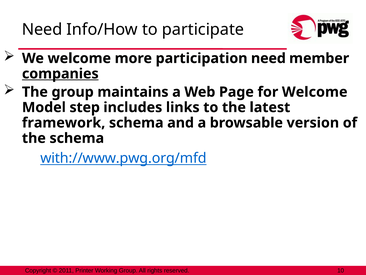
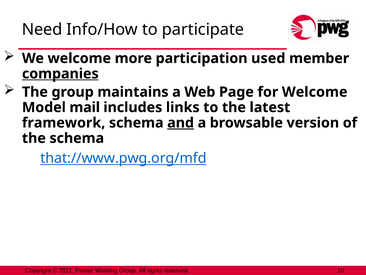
participation need: need -> used (268, 58)
step: step -> mail (85, 107)
and underline: none -> present (181, 123)
with://www.pwg.org/mfd: with://www.pwg.org/mfd -> that://www.pwg.org/mfd (123, 158)
